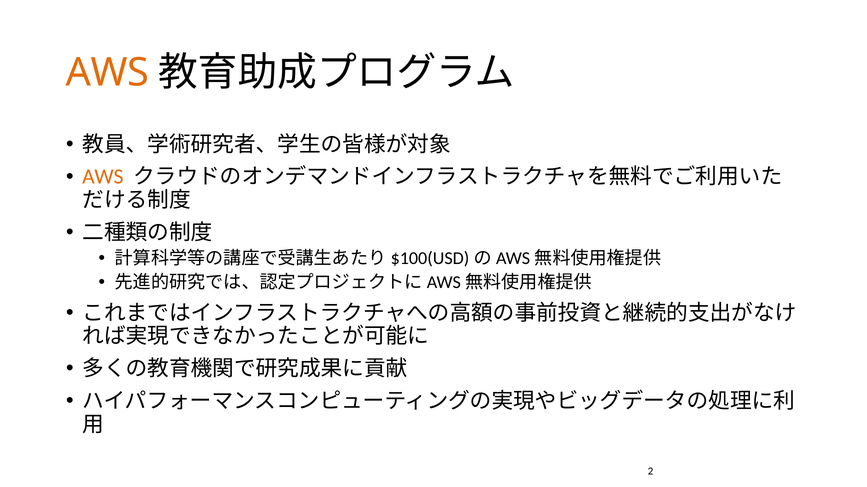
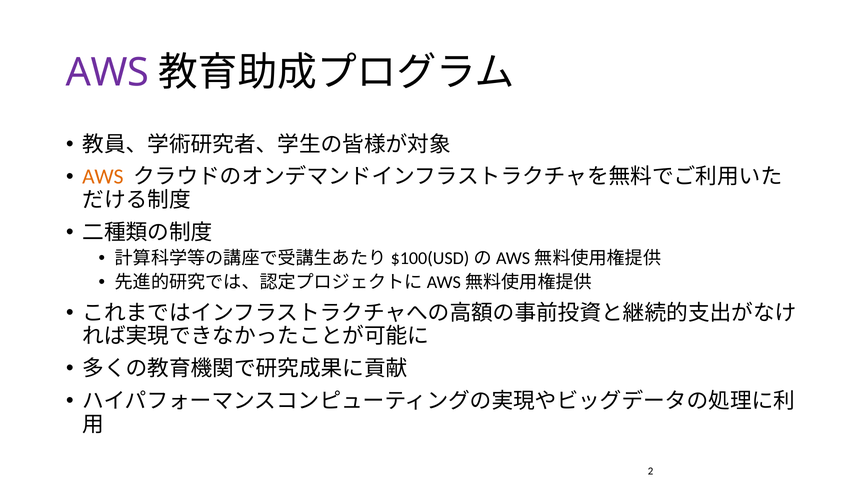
AWS colour: orange -> purple (108, 73)
